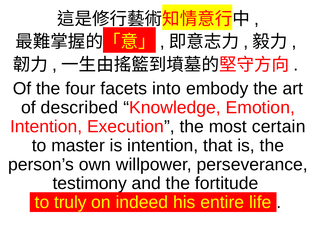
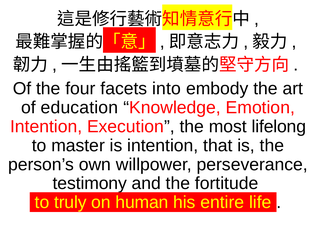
described: described -> education (79, 108)
certain: certain -> lifelong (279, 127)
indeed: indeed -> human (142, 202)
